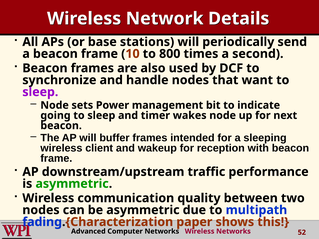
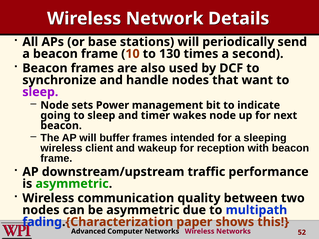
800: 800 -> 130 (170, 54)
